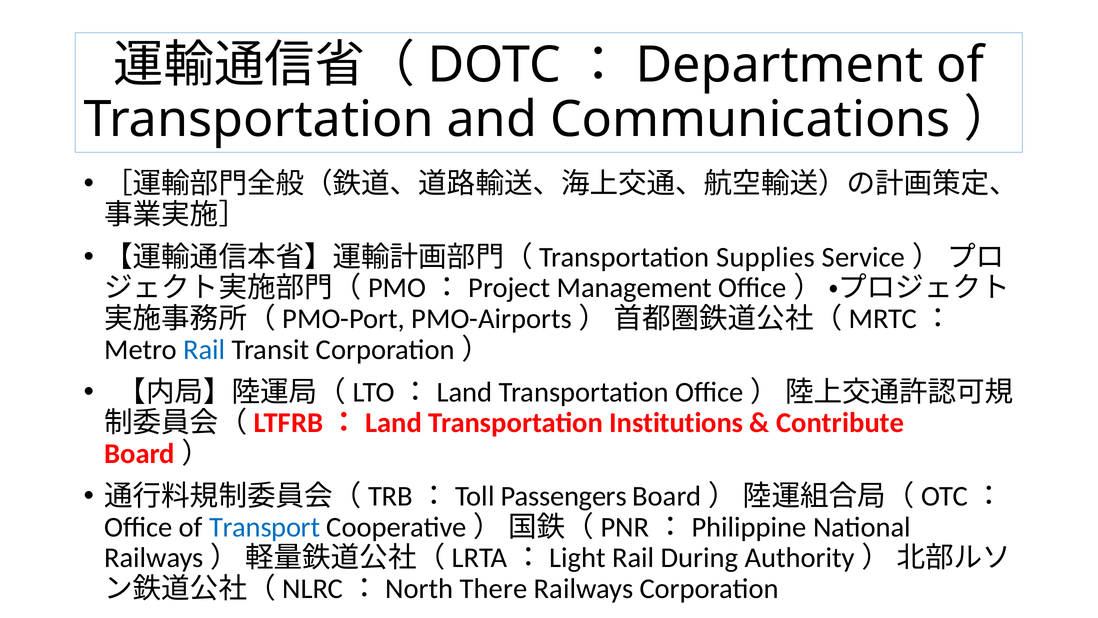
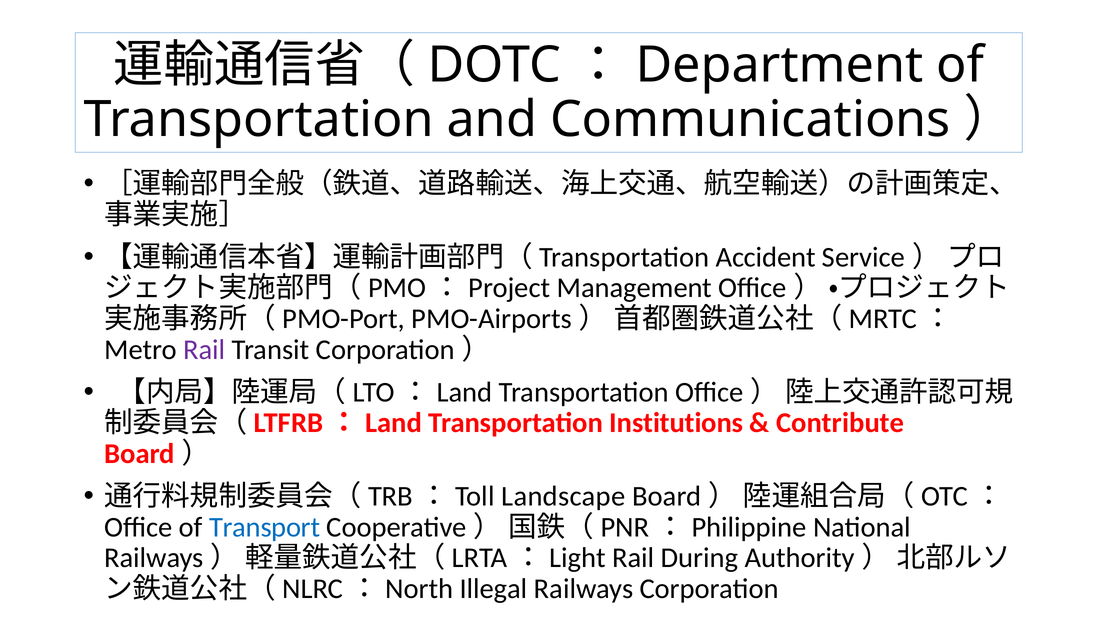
Supplies: Supplies -> Accident (766, 257)
Rail colour: blue -> purple (204, 350)
Passengers: Passengers -> Landscape (563, 496)
There: There -> Illegal (494, 589)
